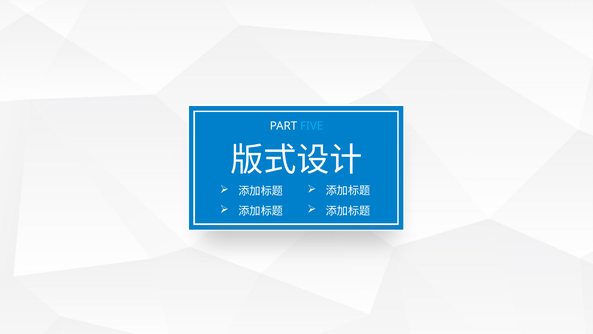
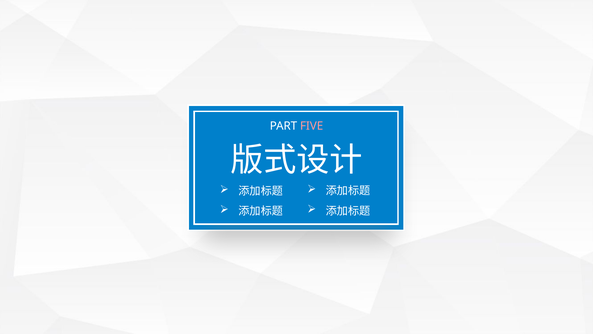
FIVE colour: light blue -> pink (312, 126)
